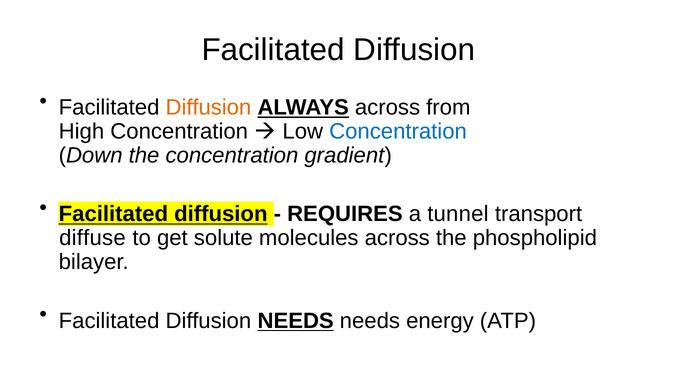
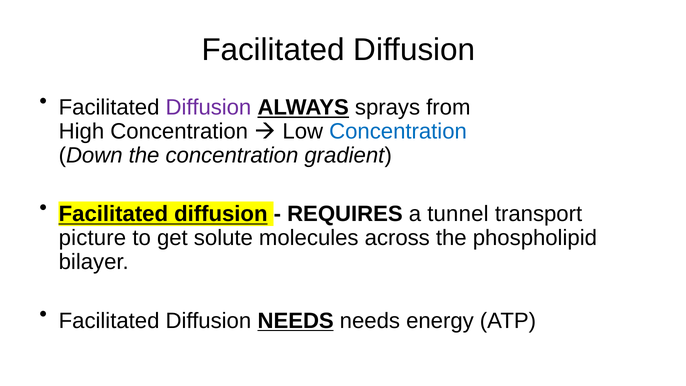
Diffusion colour: orange -> purple (208, 107)
ALWAYS across: across -> sprays (388, 107)
diffuse: diffuse -> picture (92, 238)
